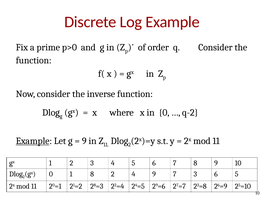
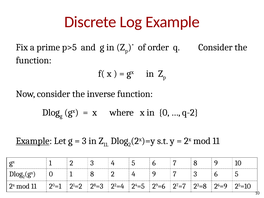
p>0: p>0 -> p>5 (69, 47)
9: 9 -> 3 (84, 141)
